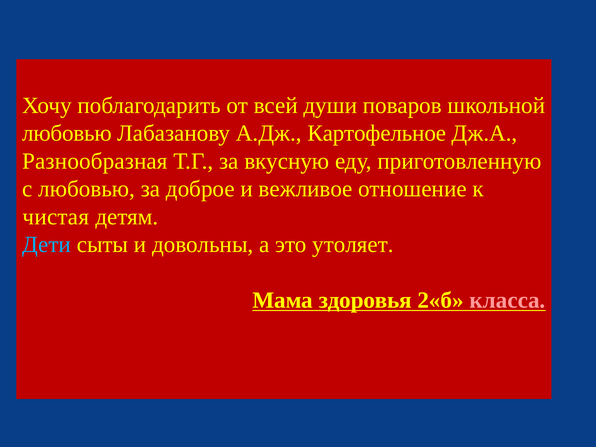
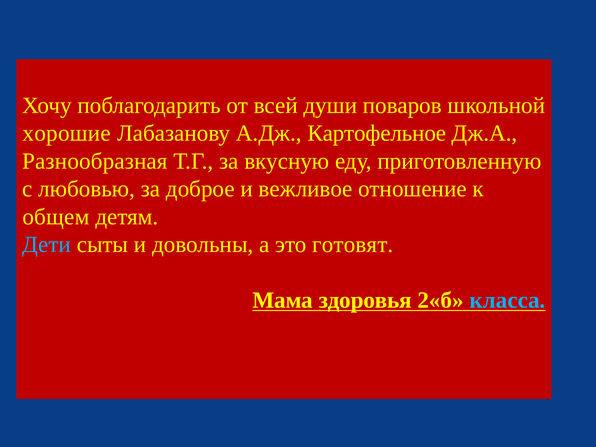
любовью: любовью -> хорошие (67, 133)
чистая: чистая -> общем (56, 217)
утоляет: утоляет -> готовят (353, 245)
класса colour: pink -> light blue (507, 300)
